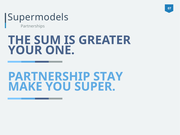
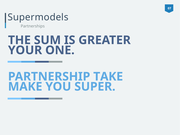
STAY: STAY -> TAKE (108, 77)
